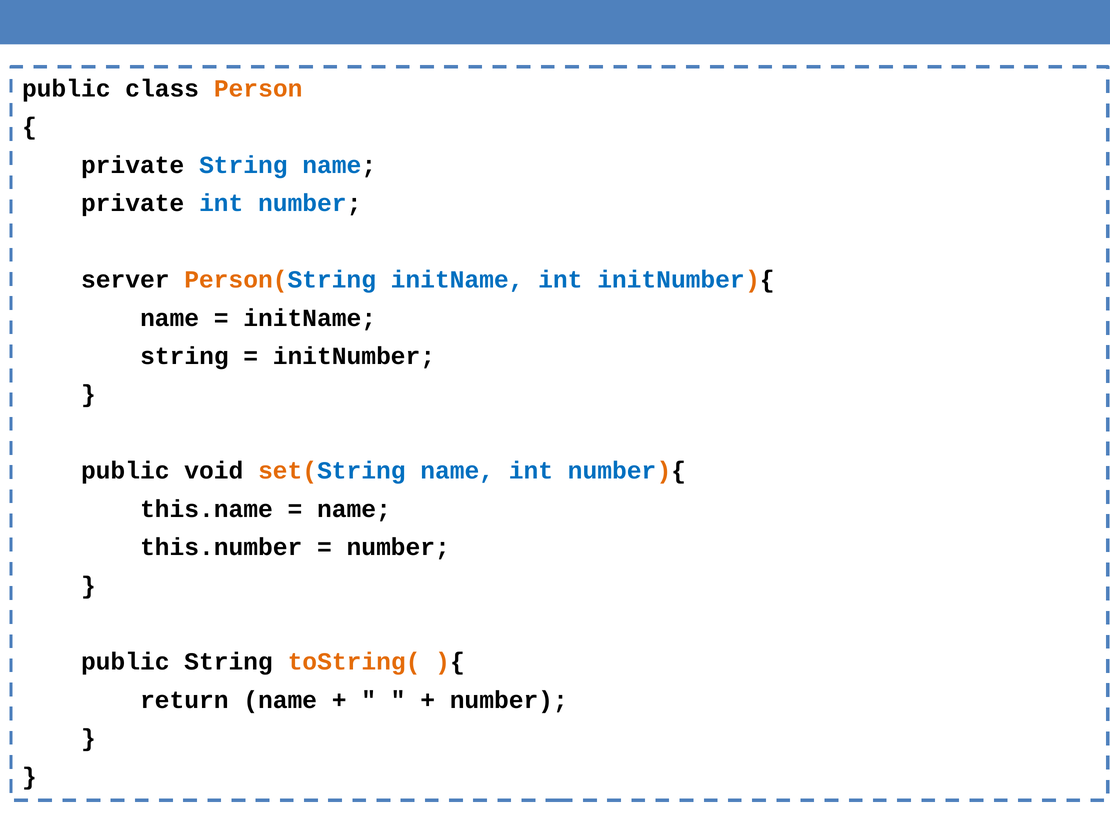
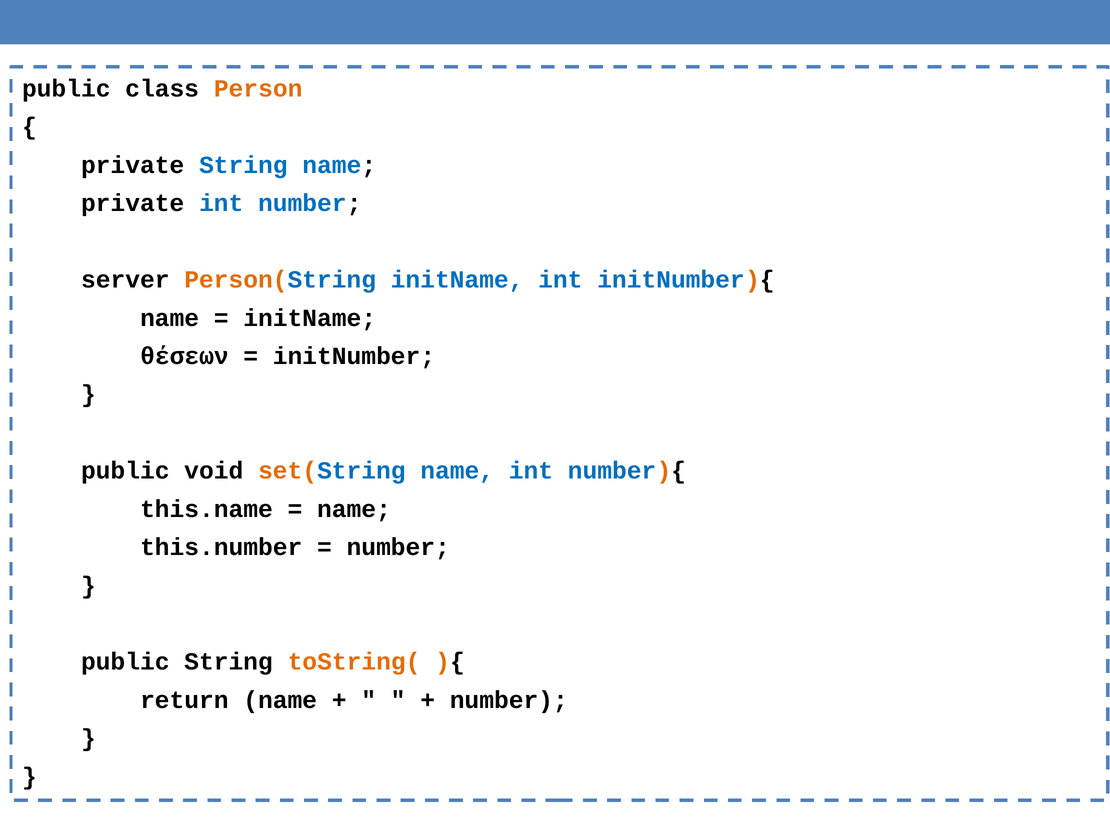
string: string -> θέσεων (184, 356)
